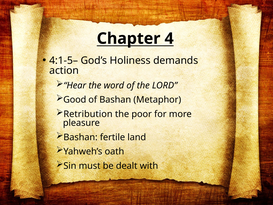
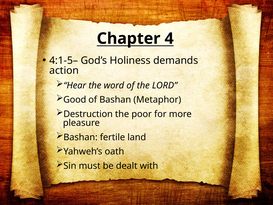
Retribution: Retribution -> Destruction (88, 114)
